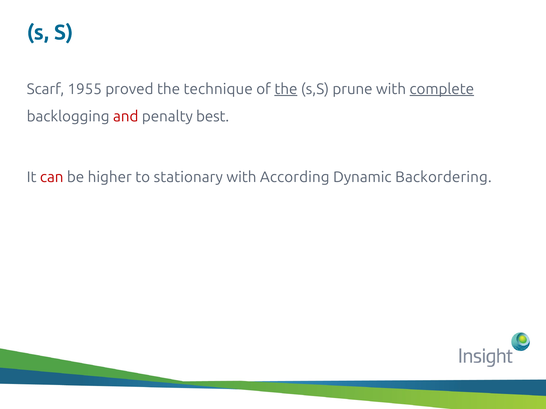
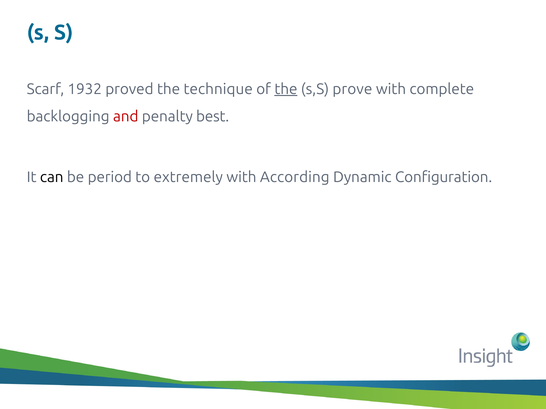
1955: 1955 -> 1932 (85, 89)
prune: prune -> prove (352, 89)
complete underline: present -> none (442, 89)
can colour: red -> black (52, 177)
higher: higher -> period (110, 177)
stationary: stationary -> extremely (188, 177)
Backordering: Backordering -> Configuration (444, 177)
